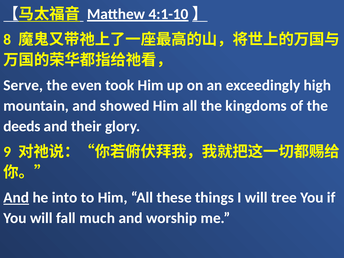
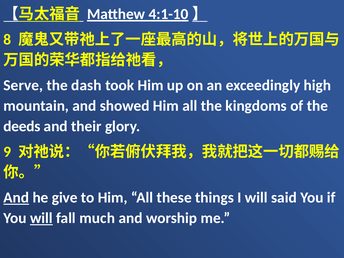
even: even -> dash (86, 85)
into: into -> give (65, 198)
tree: tree -> said (284, 198)
will underline: none -> present (41, 218)
